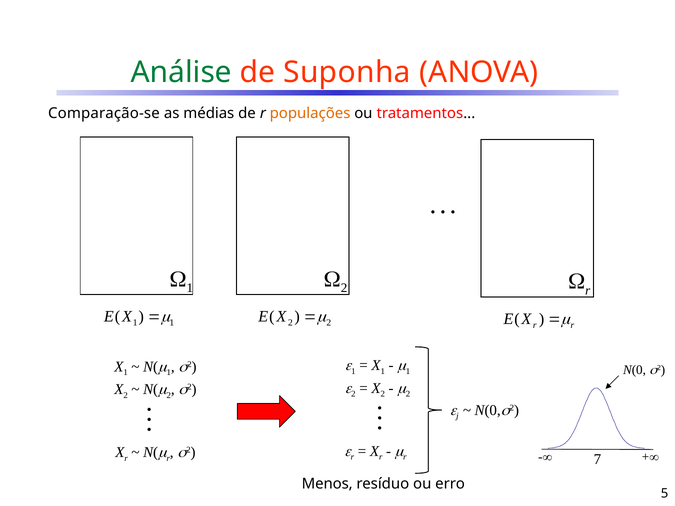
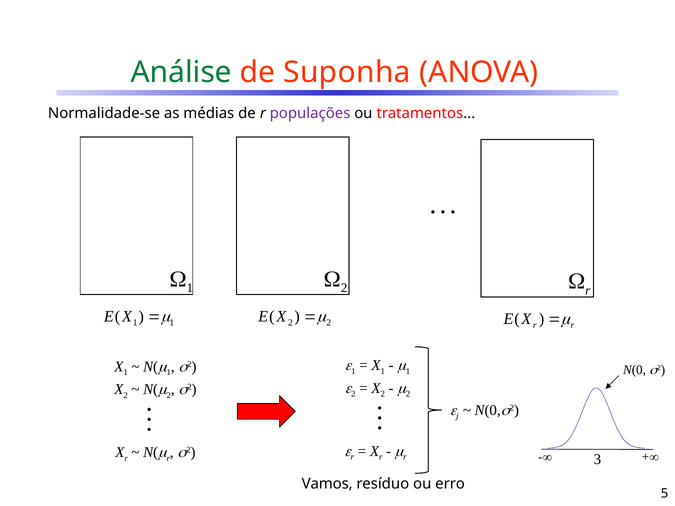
Comparação-se: Comparação-se -> Normalidade-se (104, 114)
populações colour: orange -> purple (310, 114)
7: 7 -> 3 (597, 459)
Menos: Menos -> Vamos (327, 484)
